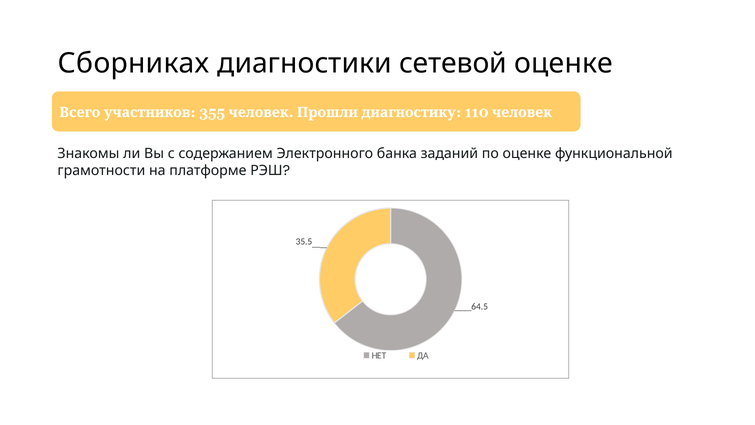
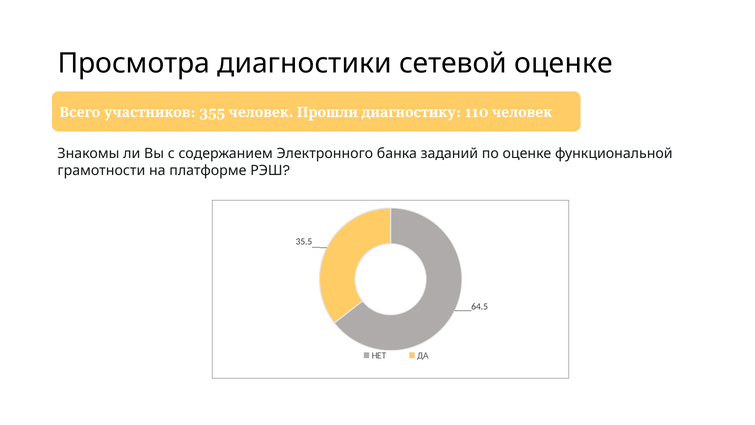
Сборниках: Сборниках -> Просмотра (134, 63)
